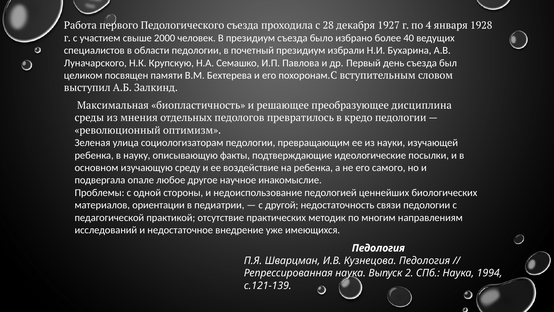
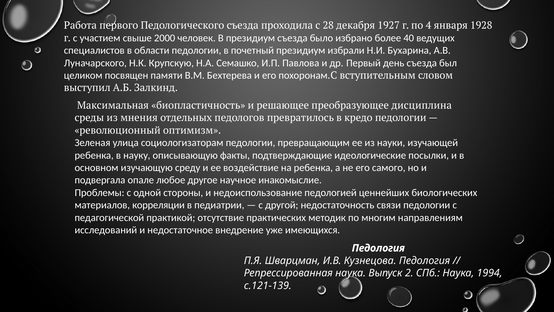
ориентации: ориентации -> корреляции (159, 205)
